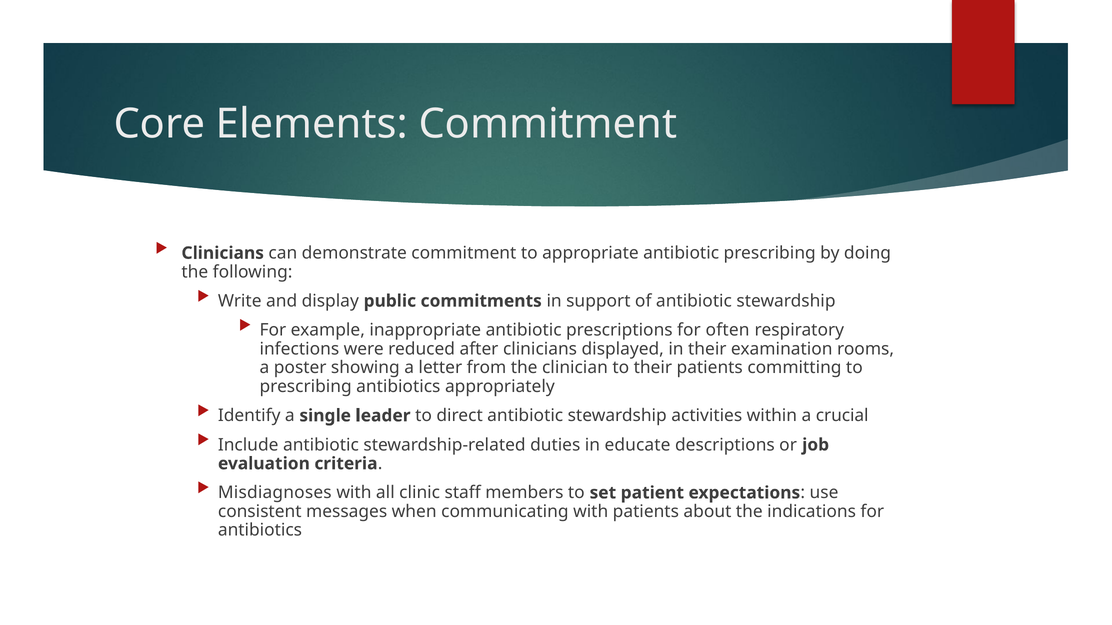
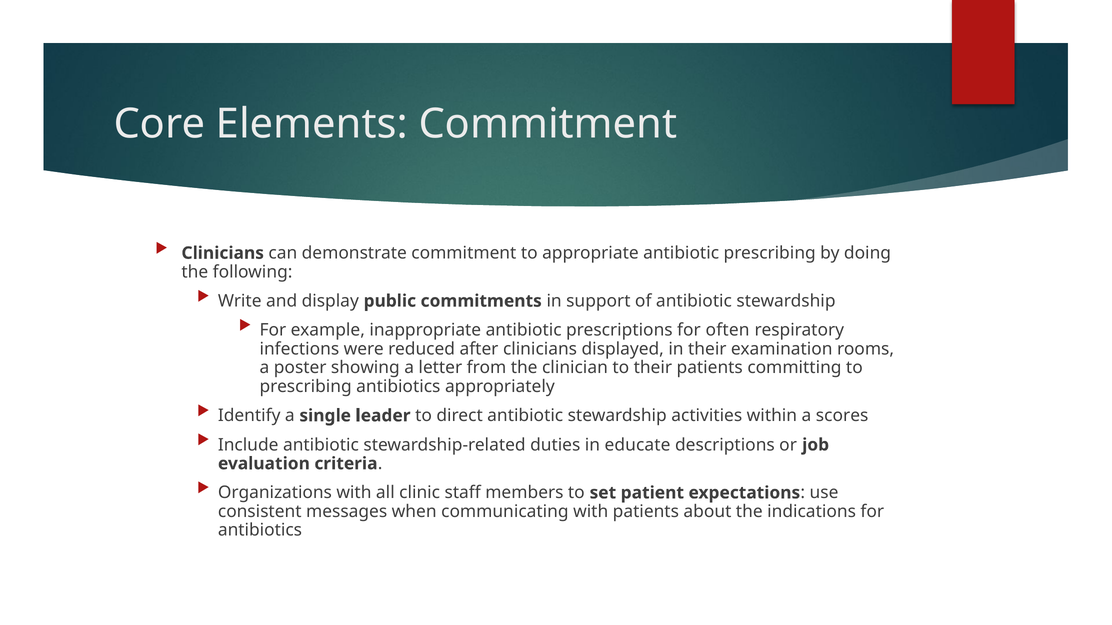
crucial: crucial -> scores (842, 416)
Misdiagnoses: Misdiagnoses -> Organizations (275, 493)
